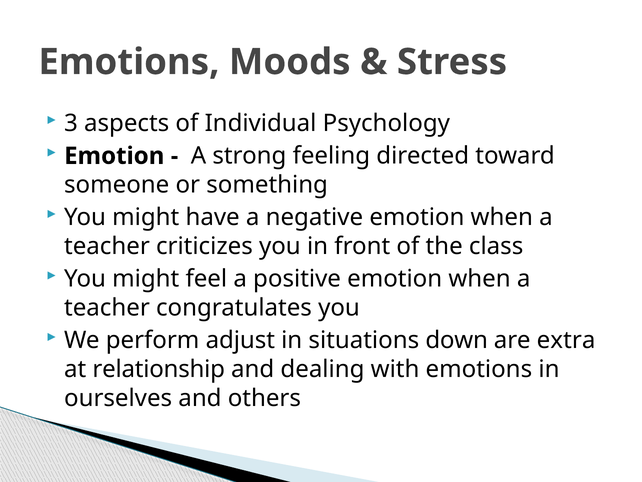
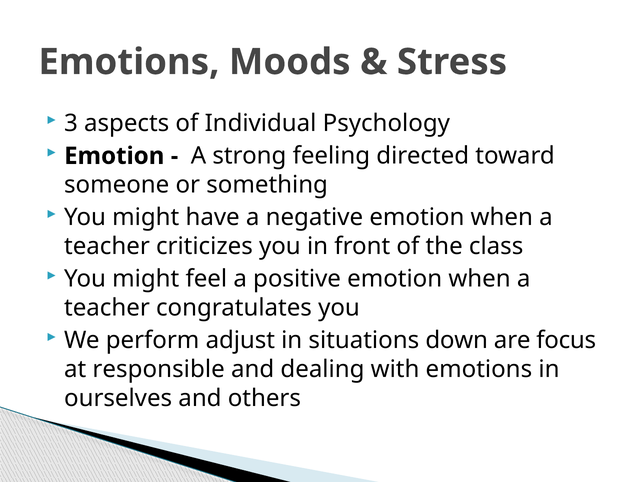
extra: extra -> focus (566, 340)
relationship: relationship -> responsible (159, 369)
